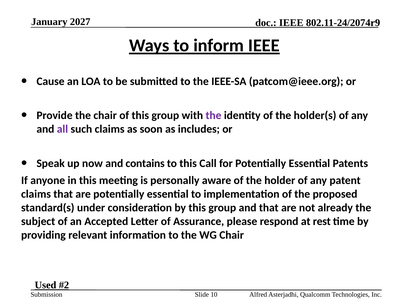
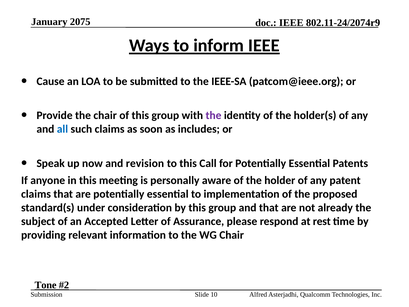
2027: 2027 -> 2075 (80, 22)
all colour: purple -> blue (62, 129)
contains: contains -> revision (145, 163)
Used: Used -> Tone (46, 285)
